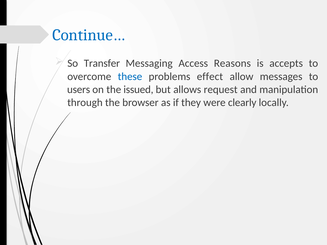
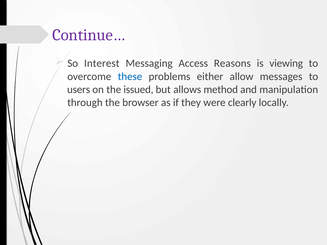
Continue… colour: blue -> purple (89, 35)
Transfer: Transfer -> Interest (102, 63)
accepts: accepts -> viewing (286, 63)
effect: effect -> either (210, 77)
request: request -> method (221, 90)
